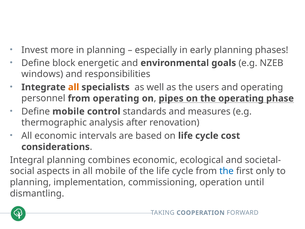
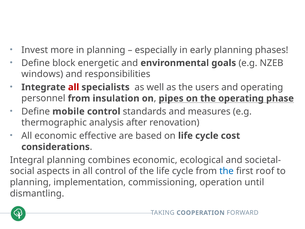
all colour: orange -> red (74, 87)
from operating: operating -> insulation (116, 98)
intervals: intervals -> effective (98, 136)
all mobile: mobile -> control (111, 171)
only: only -> roof (265, 171)
